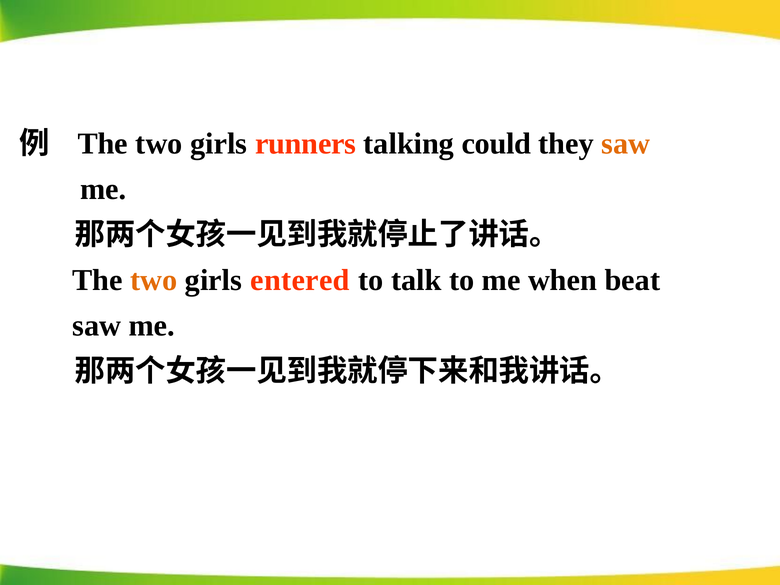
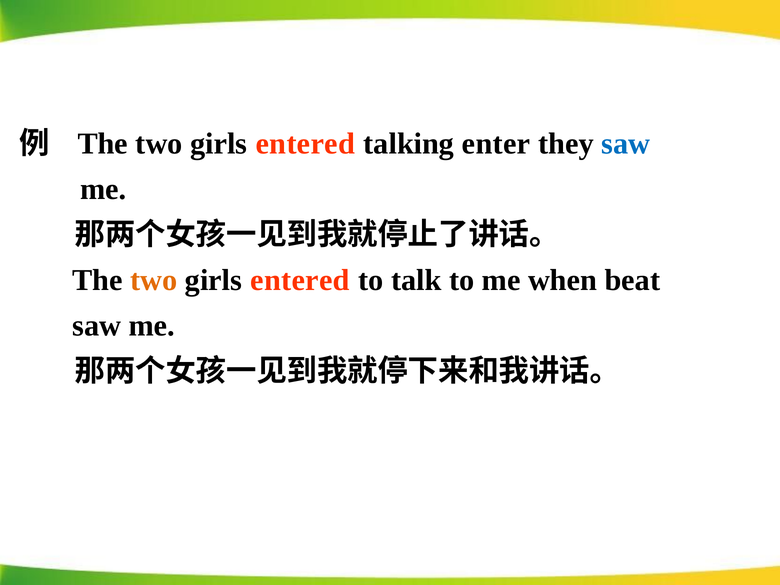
runners: runners -> entered (305, 144)
could: could -> enter (496, 144)
saw colour: orange -> blue (626, 144)
